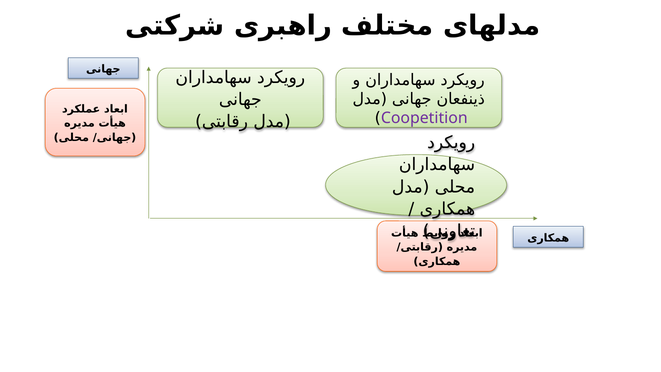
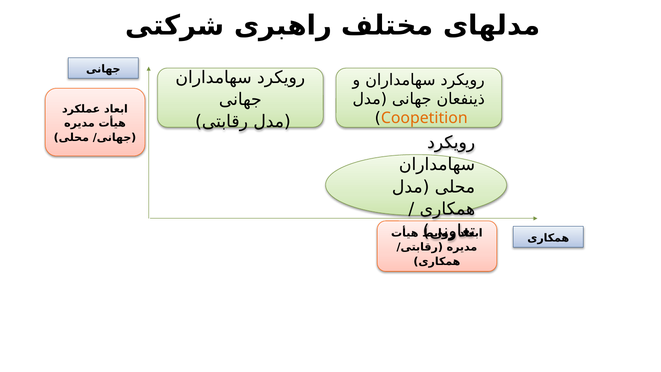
Coopetition colour: purple -> orange (424, 118)
